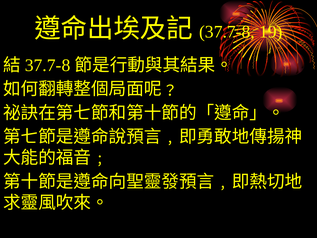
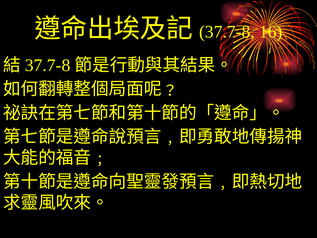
19: 19 -> 16 (271, 32)
